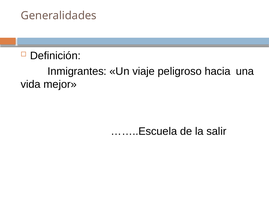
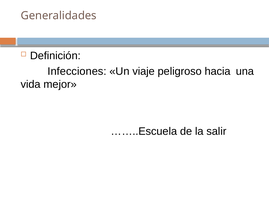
Inmigrantes: Inmigrantes -> Infecciones (77, 71)
